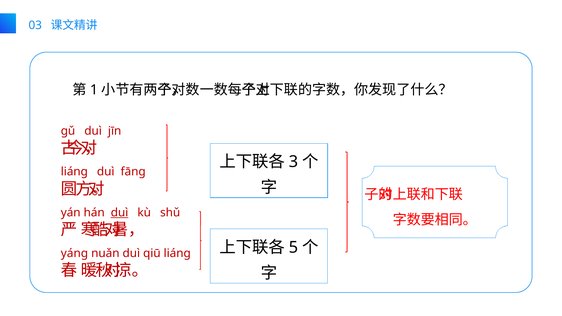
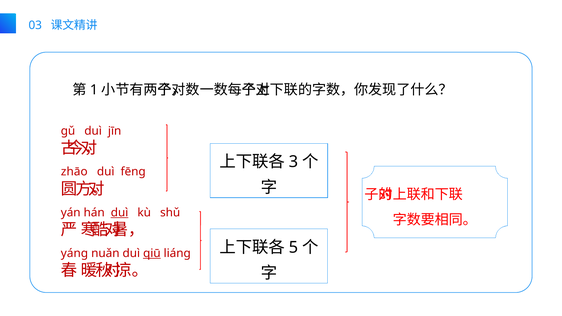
liáng: liáng -> zhāo (74, 172)
fānɡ: fānɡ -> fēng (133, 172)
qiū underline: none -> present (152, 253)
